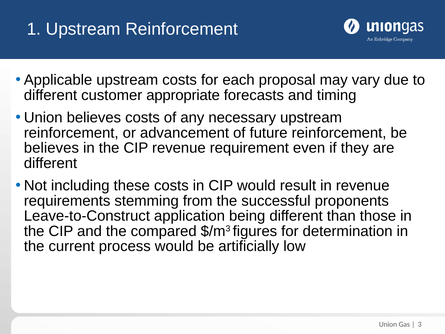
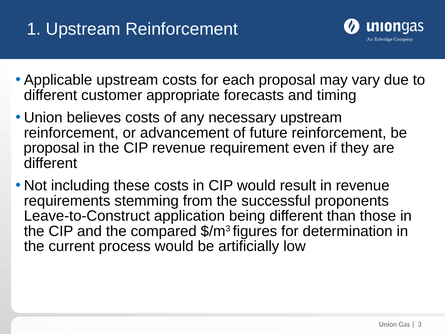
believes: believes -> proposal (52, 148)
